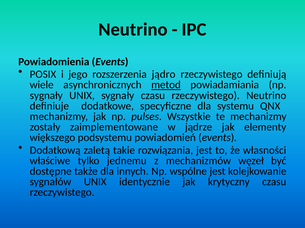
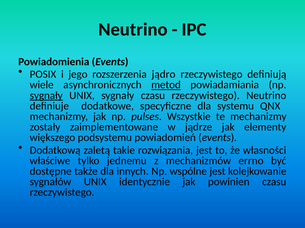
sygnały underline: none -> present (46, 96)
węzeł: węzeł -> errno (251, 161)
krytyczny: krytyczny -> powinien (229, 182)
